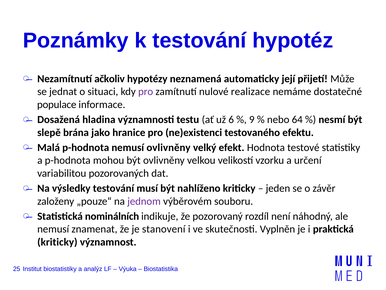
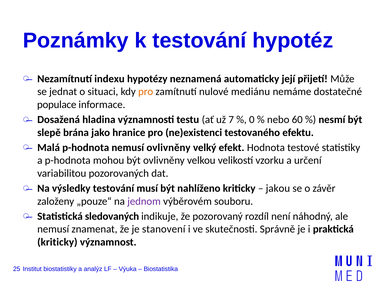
ačkoliv: ačkoliv -> indexu (109, 79)
pro colour: purple -> orange (146, 91)
realizace: realizace -> mediánu (251, 91)
6: 6 -> 7 (231, 119)
9: 9 -> 0 (252, 119)
64: 64 -> 60 (297, 119)
jeden: jeden -> jakou (278, 188)
nominálních: nominálních -> sledovaných (112, 216)
Vyplněn: Vyplněn -> Správně (277, 229)
